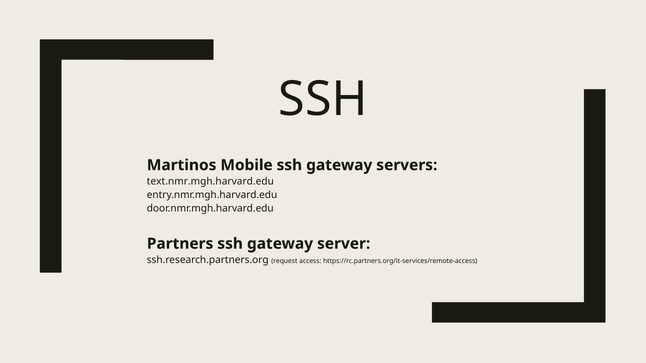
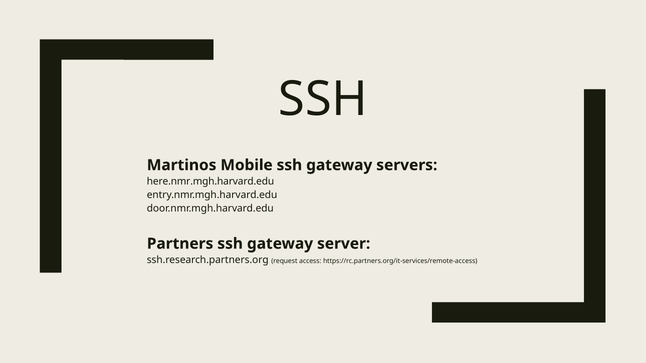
text.nmr.mgh.harvard.edu: text.nmr.mgh.harvard.edu -> here.nmr.mgh.harvard.edu (210, 182)
